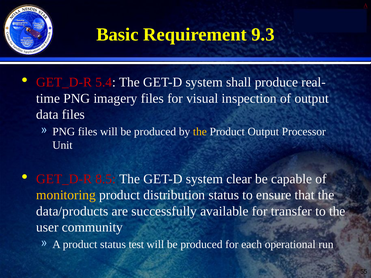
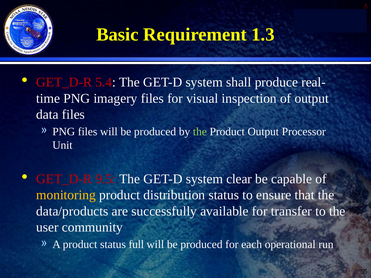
9.3: 9.3 -> 1.3 (263, 35)
the colour: yellow -> light green (200, 132)
8.5: 8.5 -> 9.5 (106, 179)
test: test -> full (136, 245)
